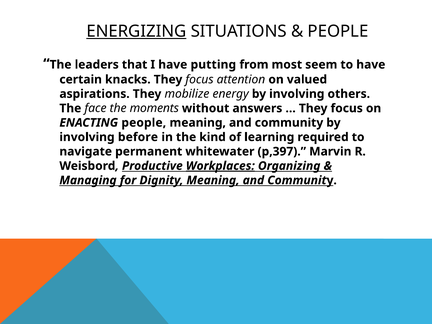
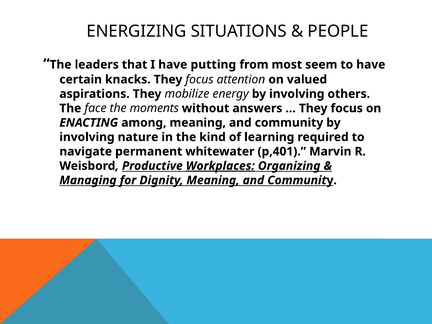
ENERGIZING underline: present -> none (136, 31)
ENACTING people: people -> among (144, 123)
before: before -> nature (138, 137)
p,397: p,397 -> p,401 (282, 152)
